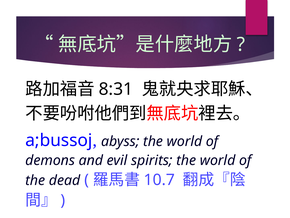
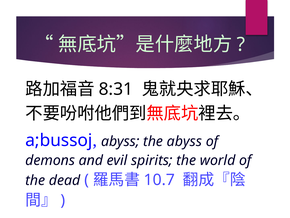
abyss the world: world -> abyss (184, 141)
